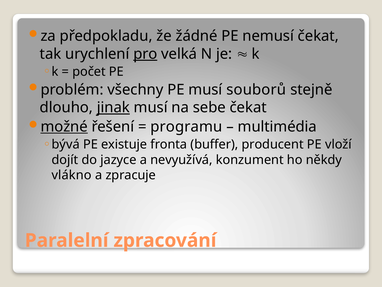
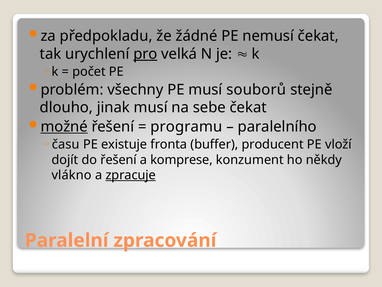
jinak underline: present -> none (113, 107)
multimédia: multimédia -> paralelního (277, 127)
bývá: bývá -> času (66, 144)
do jazyce: jazyce -> řešení (118, 160)
nevyužívá: nevyužívá -> komprese (181, 160)
zpracuje underline: none -> present (131, 175)
